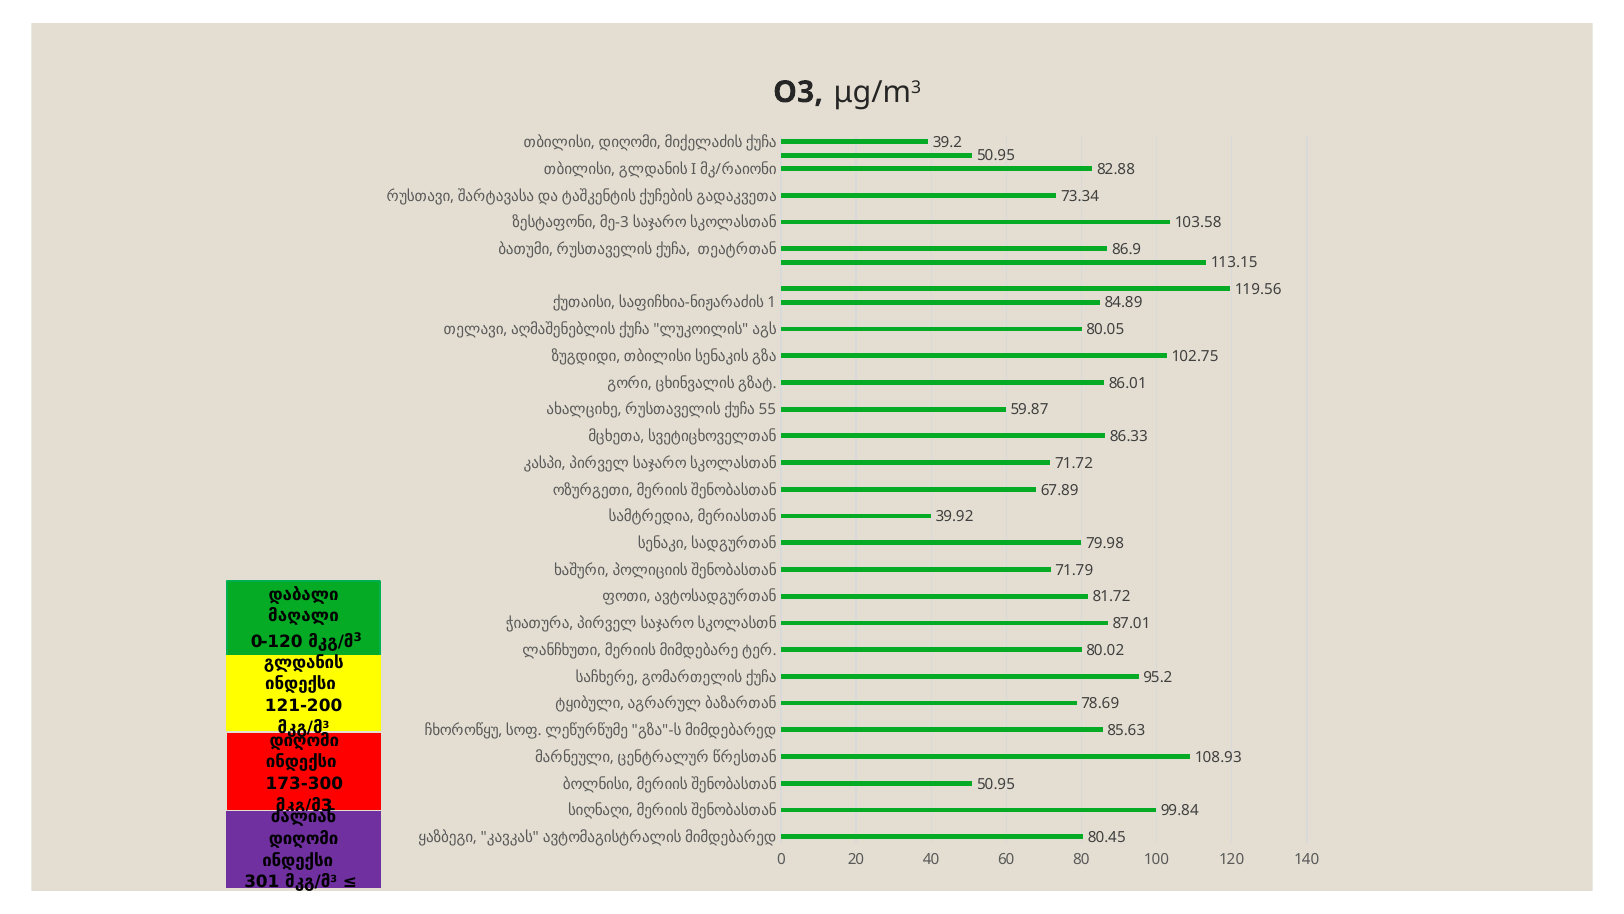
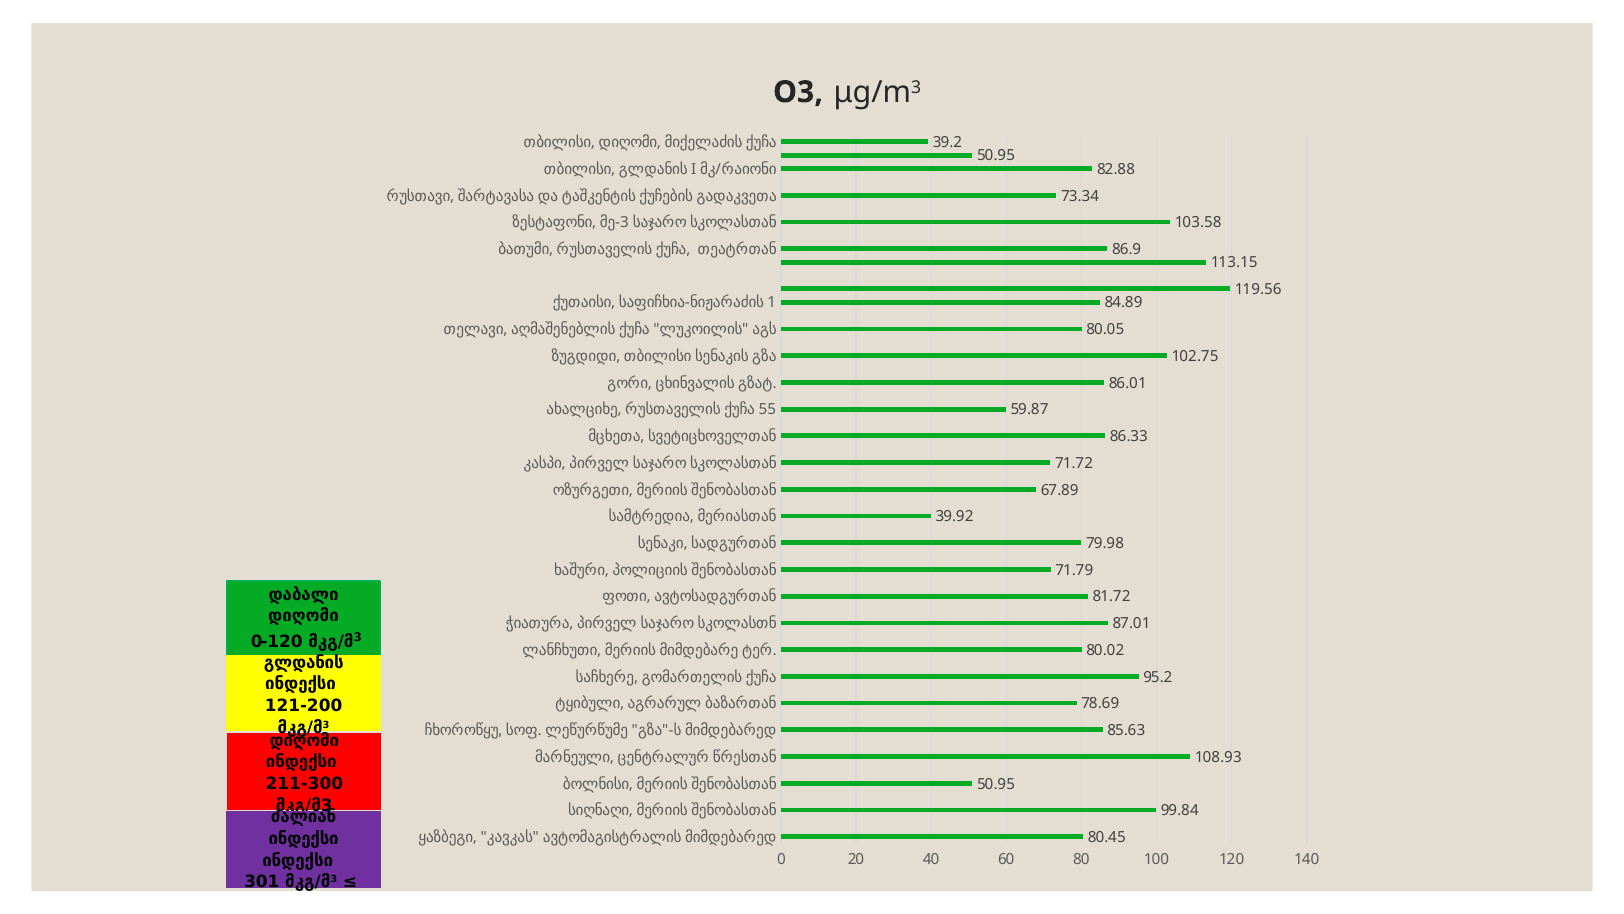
მაღალი: მაღალი -> დიღომი (304, 616)
173-300: 173-300 -> 211-300 (304, 784)
დიღომი: დიღომი -> ინდექსი (304, 838)
